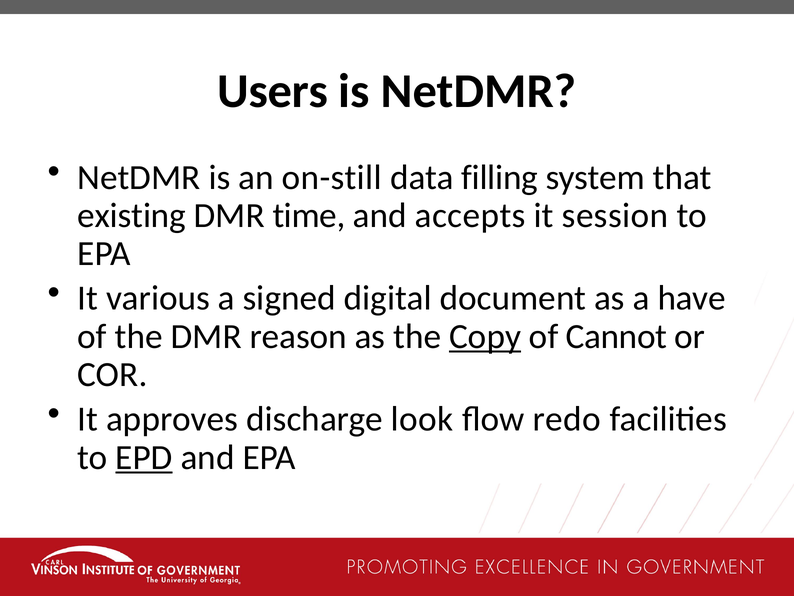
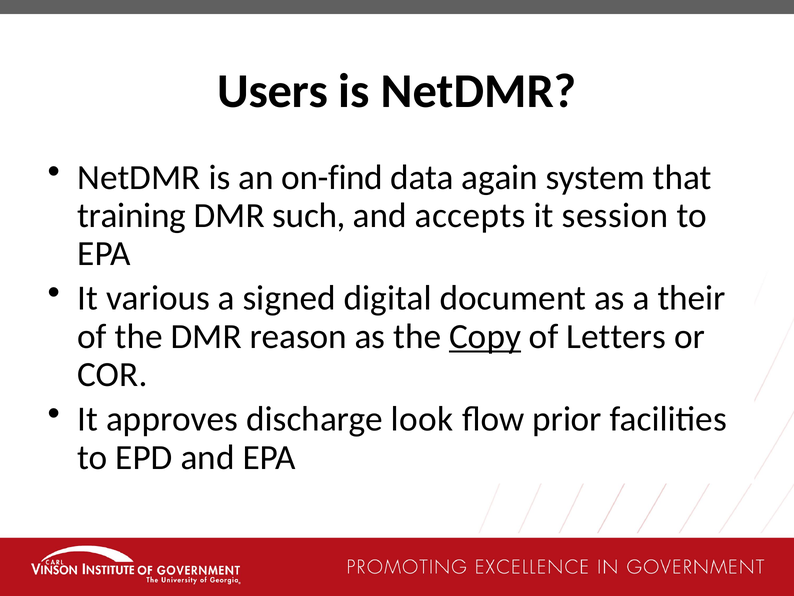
on-still: on-still -> on-find (332, 177)
filling: filling -> again (500, 177)
existing: existing -> training (132, 215)
time: time -> such (309, 215)
have: have -> their (691, 298)
Cannot: Cannot -> Letters (616, 336)
redo: redo -> prior (567, 419)
EPD underline: present -> none (144, 457)
